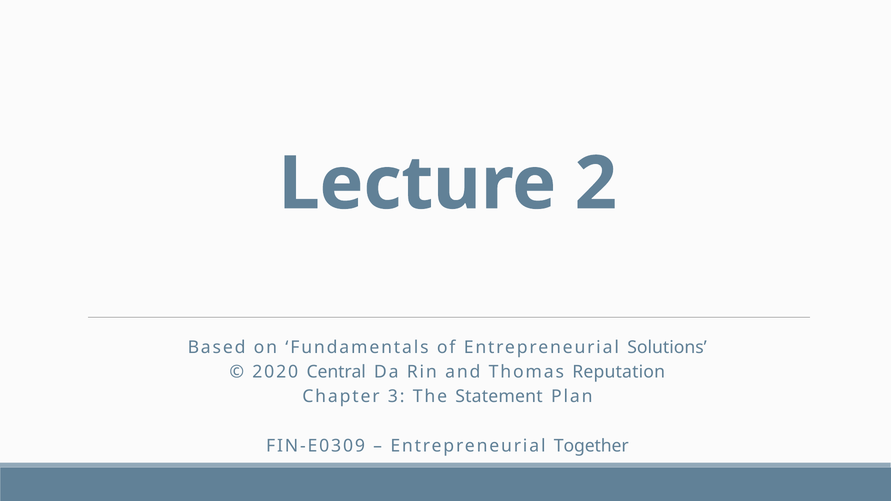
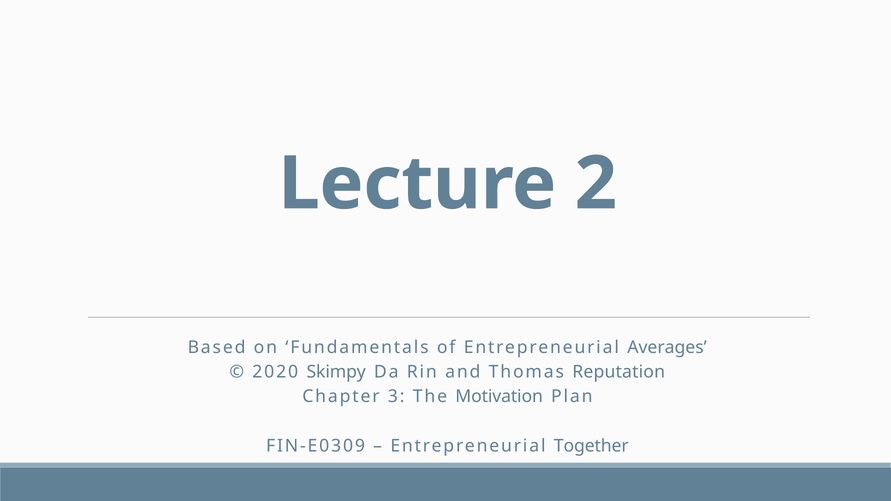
Solutions: Solutions -> Averages (667, 348)
Central: Central -> Skimpy (336, 372)
Statement: Statement -> Motivation (499, 397)
